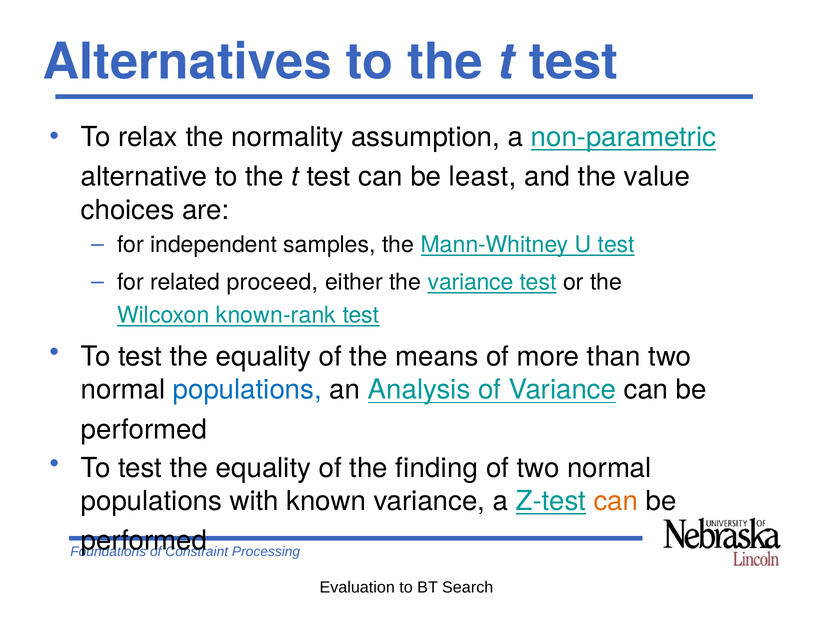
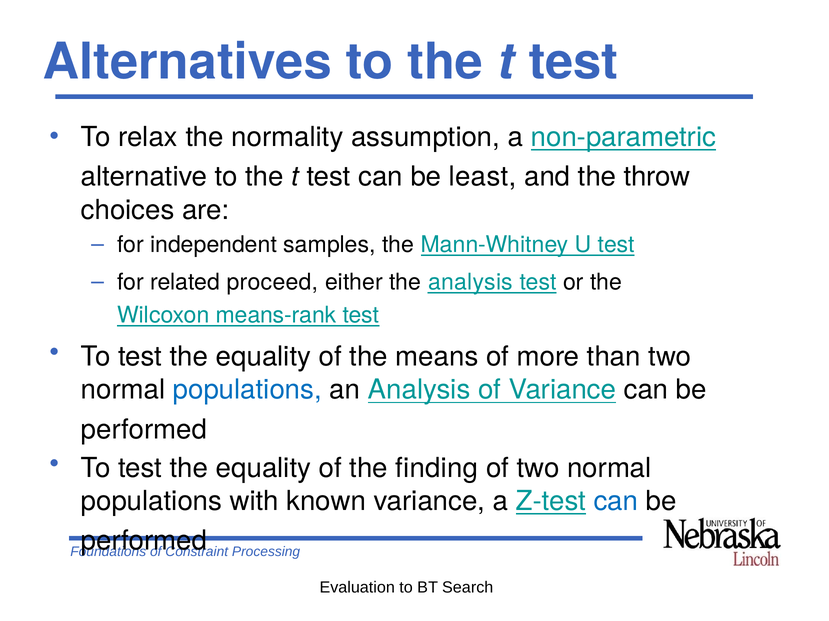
value: value -> throw (657, 177)
the variance: variance -> analysis (470, 283)
known-rank: known-rank -> means-rank (276, 316)
can colour: orange -> blue (616, 502)
